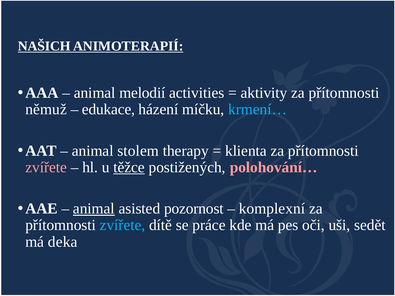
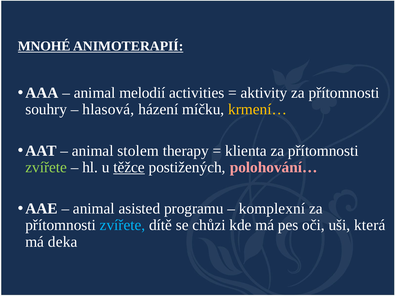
NAŠICH: NAŠICH -> MNOHÉ (44, 46)
němuž: němuž -> souhry (46, 110)
edukace: edukace -> hlasová (108, 110)
krmení… colour: light blue -> yellow (258, 110)
zvířete colour: pink -> light green (46, 167)
animal underline: present -> none (94, 209)
pozornost: pozornost -> programu (194, 209)
práce: práce -> chůzi (209, 225)
sedět: sedět -> která (370, 225)
